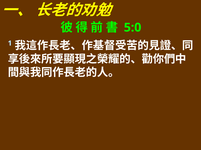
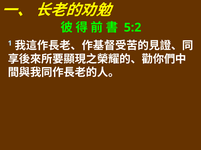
5:0: 5:0 -> 5:2 (133, 28)
